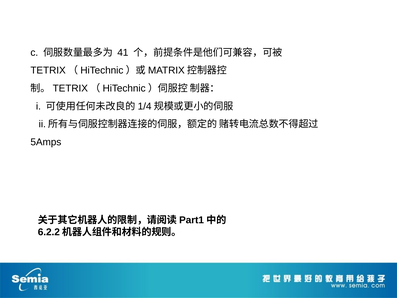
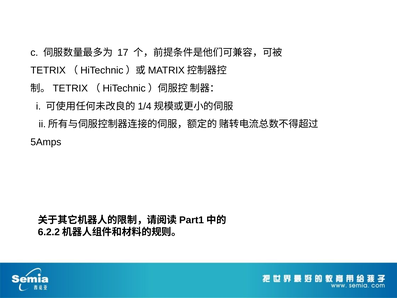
41: 41 -> 17 (123, 53)
